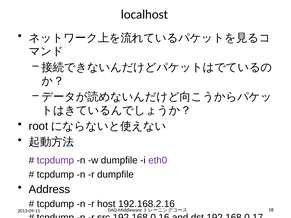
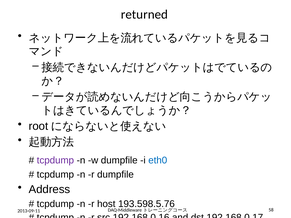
localhost: localhost -> returned (144, 14)
eth0 colour: purple -> blue (158, 160)
192.168.2.16: 192.168.2.16 -> 193.598.5.76 (146, 204)
